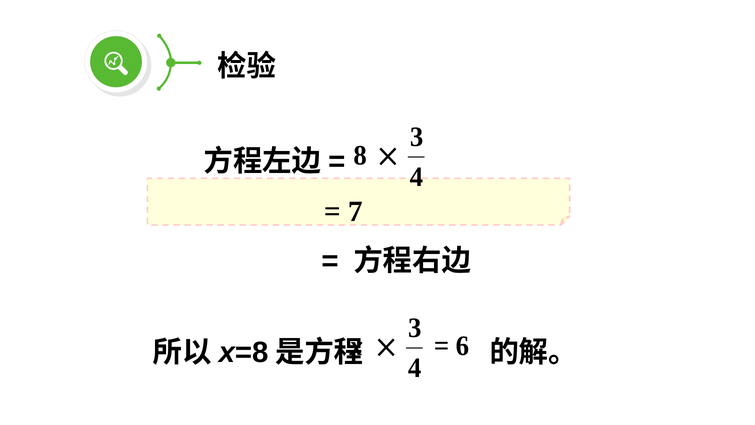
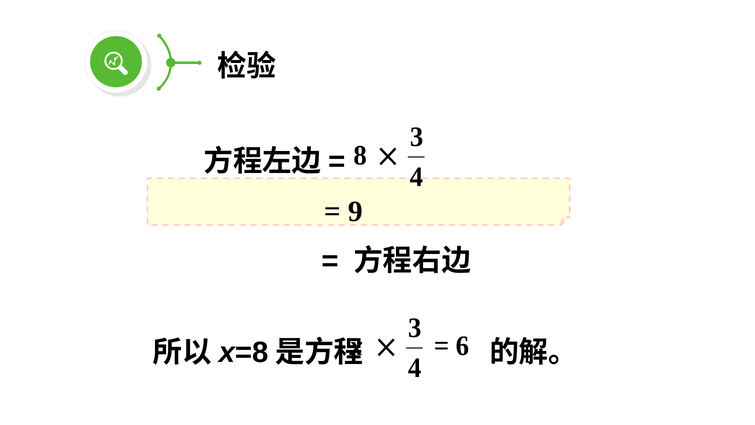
7: 7 -> 9 (355, 211)
